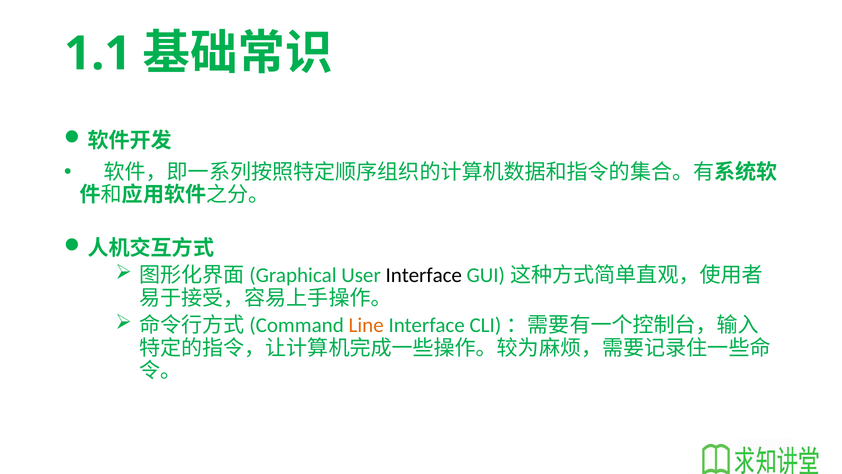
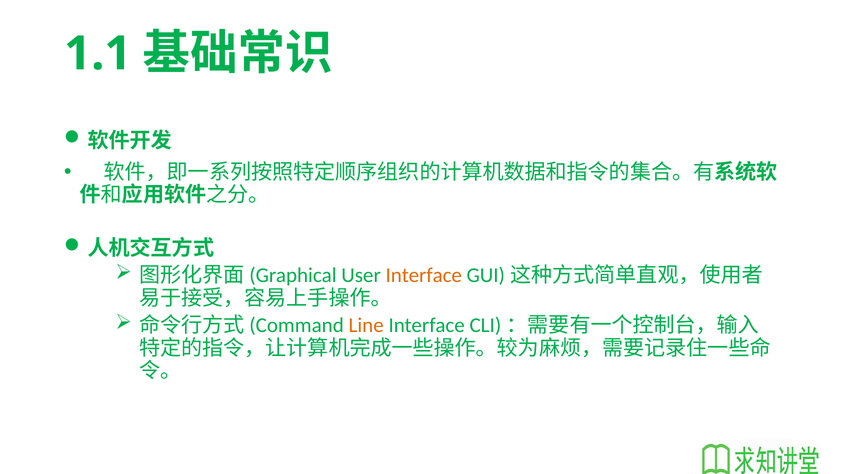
Interface colour: black -> orange (424, 275)
